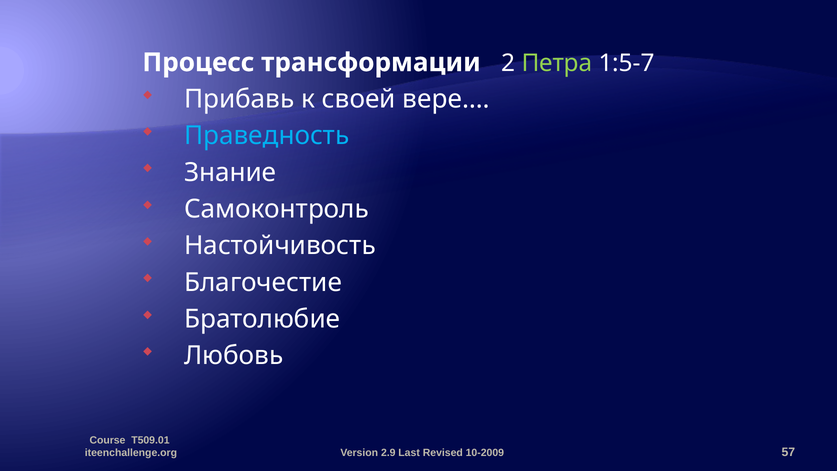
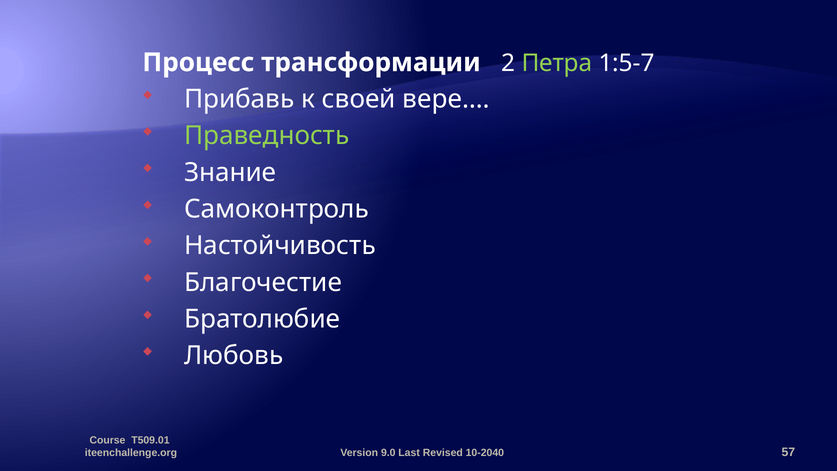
Праведность colour: light blue -> light green (267, 136)
2.9: 2.9 -> 9.0 (388, 453)
10-2009: 10-2009 -> 10-2040 (485, 453)
